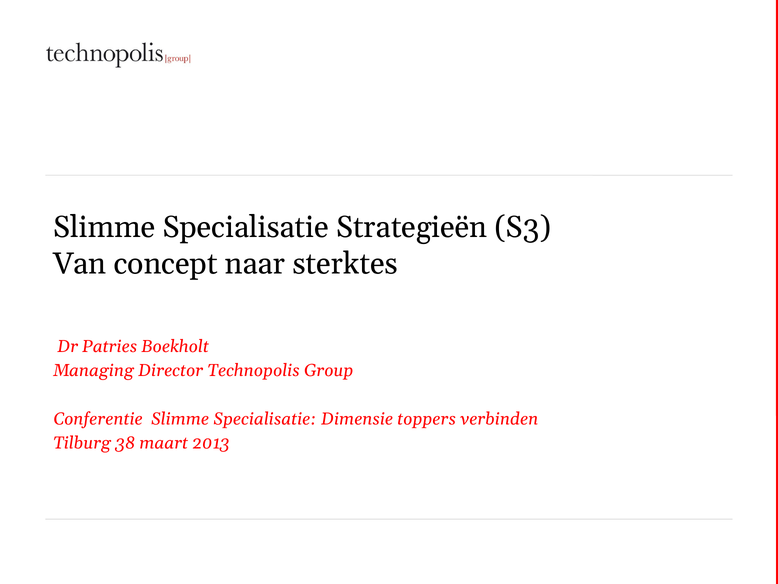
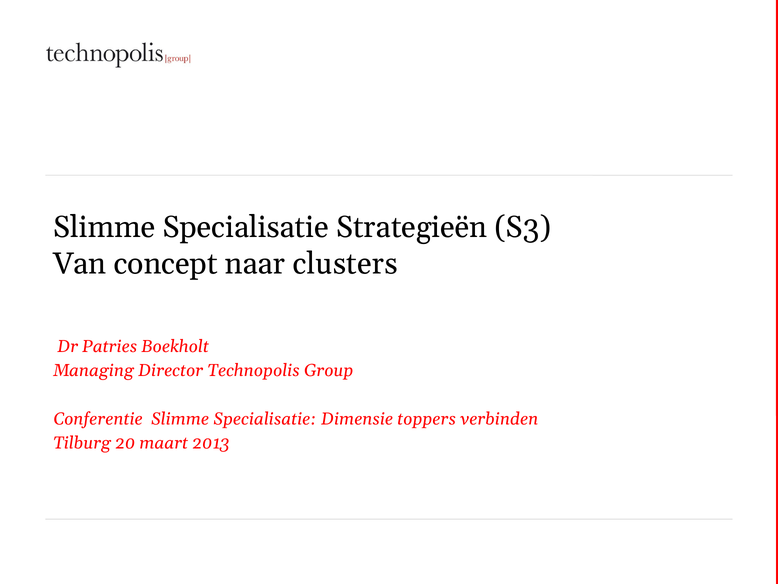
sterktes: sterktes -> clusters (345, 263)
38: 38 -> 20 (125, 443)
